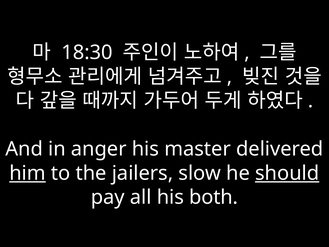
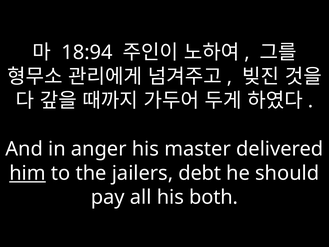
18:30: 18:30 -> 18:94 (87, 52)
slow: slow -> debt (200, 173)
should underline: present -> none (287, 173)
